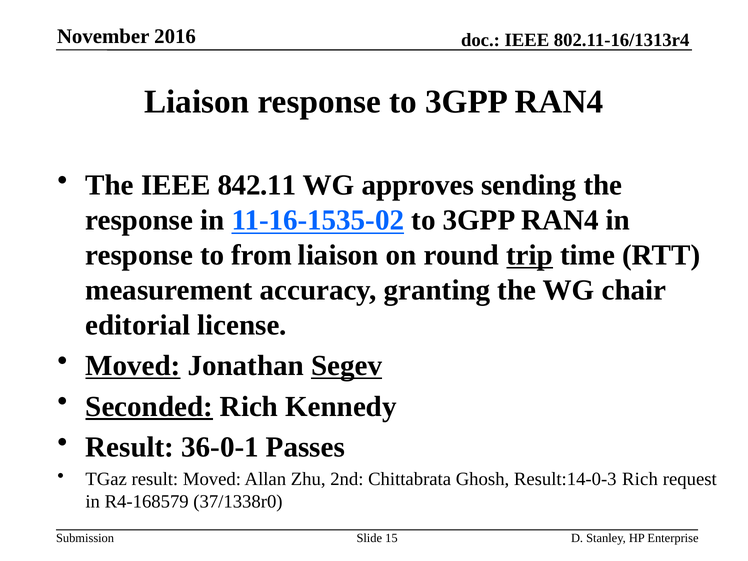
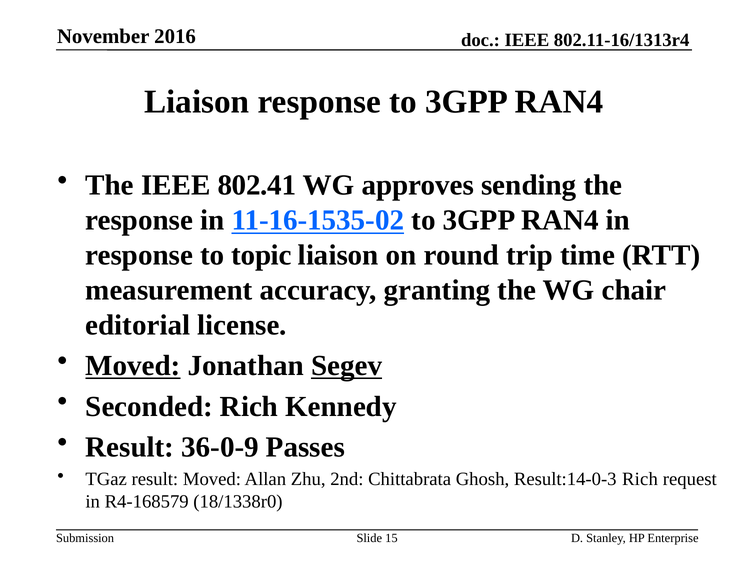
842.11: 842.11 -> 802.41 (257, 185)
from: from -> topic (262, 255)
trip underline: present -> none (530, 255)
Seconded underline: present -> none (149, 407)
36-0-1: 36-0-1 -> 36-0-9 (220, 447)
37/1338r0: 37/1338r0 -> 18/1338r0 (238, 501)
